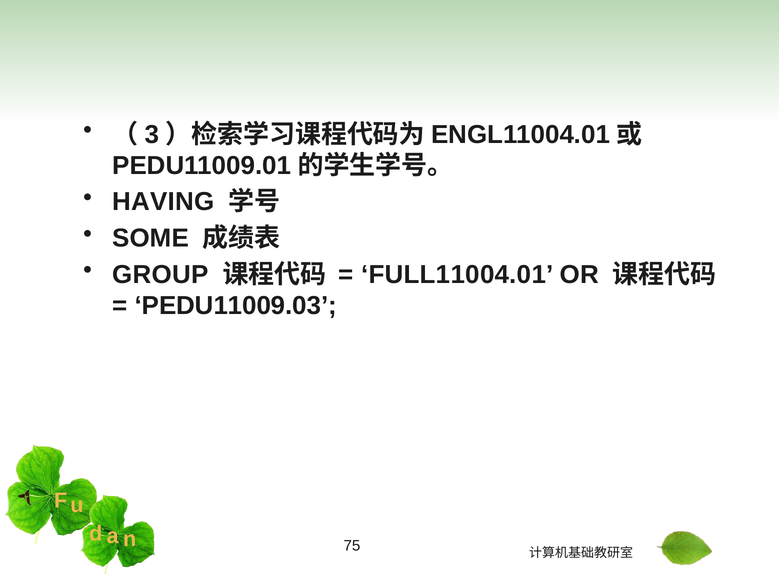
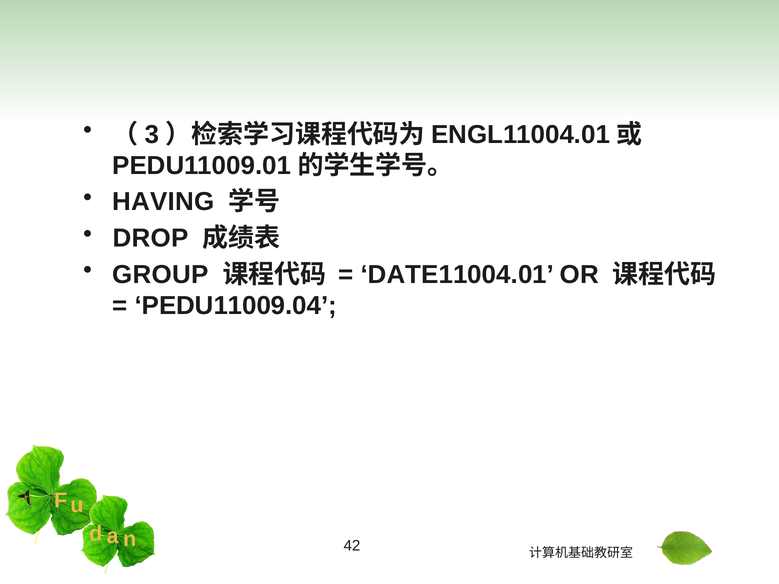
SOME: SOME -> DROP (150, 238)
FULL11004.01: FULL11004.01 -> DATE11004.01 (457, 275)
PEDU11009.03: PEDU11009.03 -> PEDU11009.04 (236, 306)
75: 75 -> 42 (352, 546)
